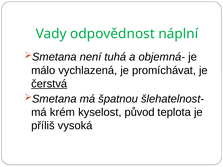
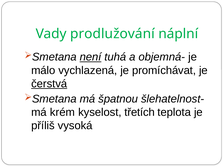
odpovědnost: odpovědnost -> prodlužování (112, 34)
není underline: none -> present (91, 57)
původ: původ -> třetích (140, 112)
